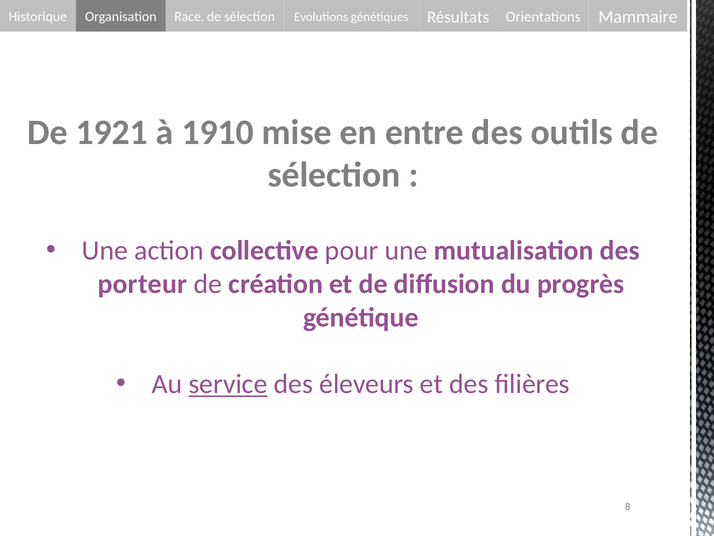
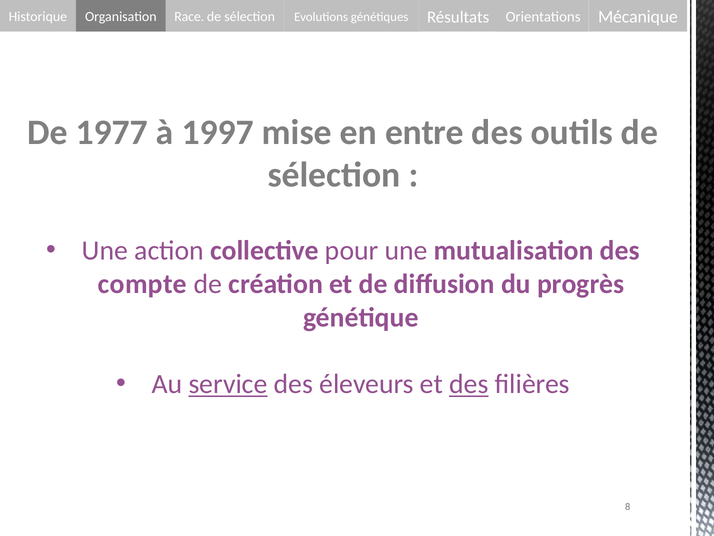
Mammaire: Mammaire -> Mécanique (638, 17)
1921: 1921 -> 1977 (112, 132)
1910: 1910 -> 1997 (218, 132)
porteur: porteur -> compte (142, 284)
des underline: none -> present (469, 384)
